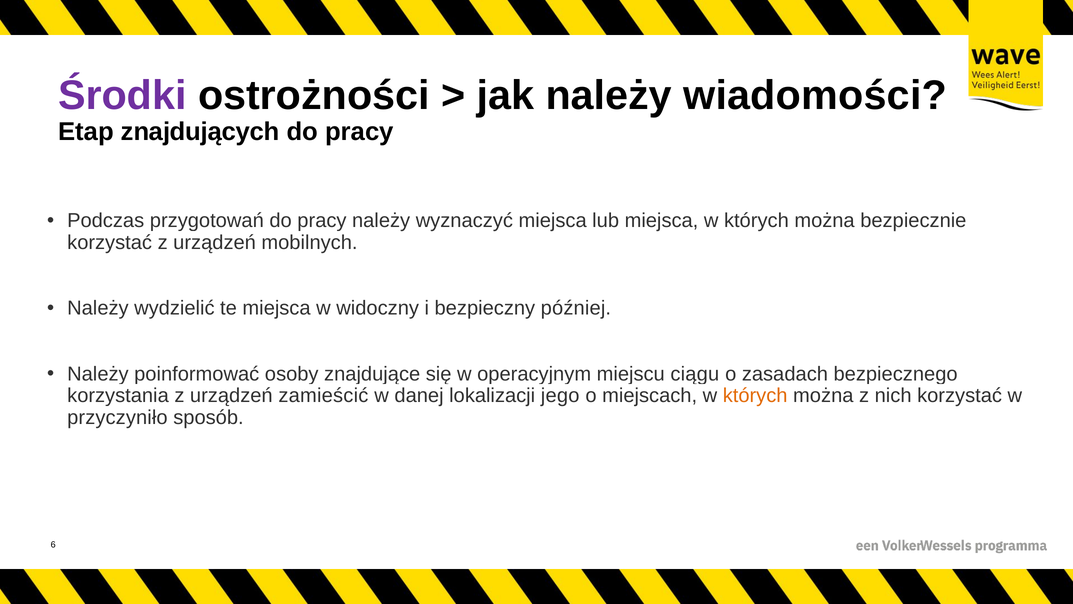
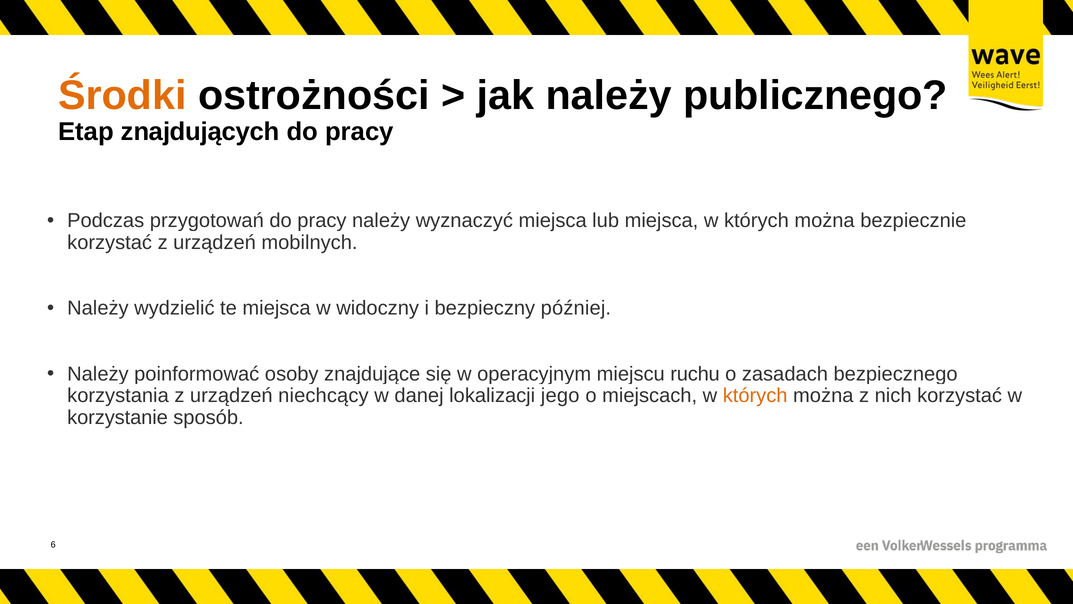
Środki colour: purple -> orange (122, 96)
wiadomości: wiadomości -> publicznego (815, 96)
ciągu: ciągu -> ruchu (695, 374)
zamieścić: zamieścić -> niechcący (323, 396)
przyczyniło: przyczyniło -> korzystanie (118, 417)
